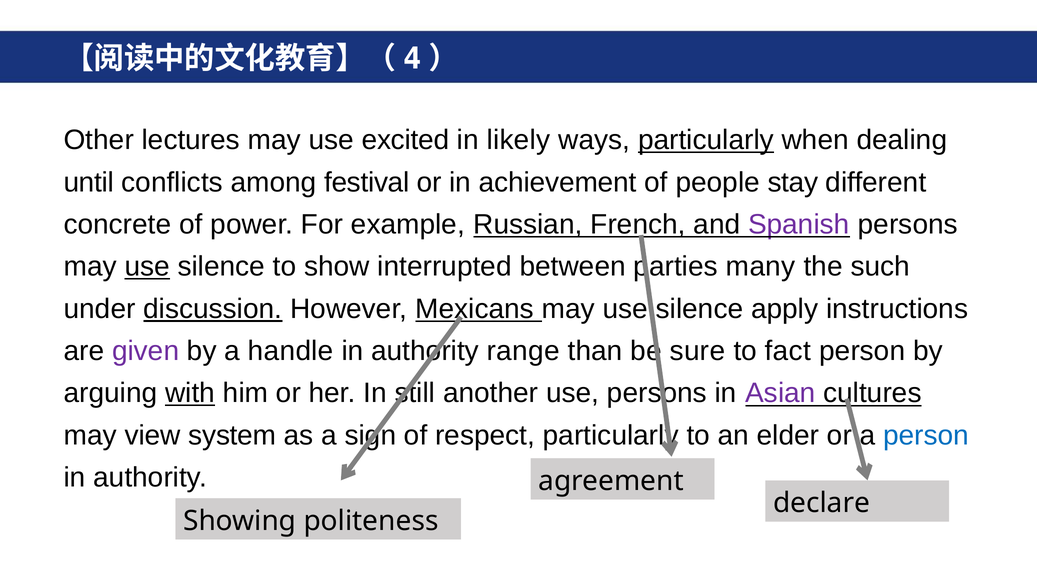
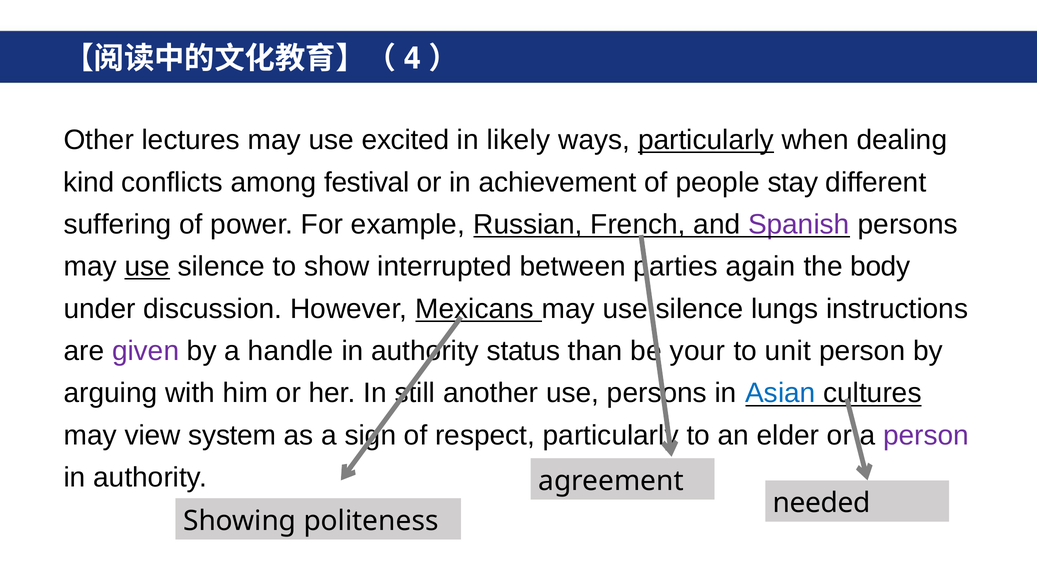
until: until -> kind (89, 182)
concrete: concrete -> suffering (118, 225)
many: many -> again (761, 267)
such: such -> body (880, 267)
discussion underline: present -> none (213, 309)
apply: apply -> lungs (785, 309)
range: range -> status (524, 351)
sure: sure -> your (697, 351)
fact: fact -> unit (788, 351)
with underline: present -> none (190, 393)
Asian colour: purple -> blue (780, 393)
person colour: blue -> purple (926, 436)
declare: declare -> needed (822, 503)
